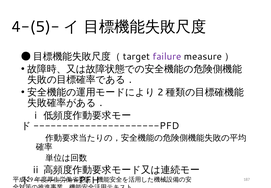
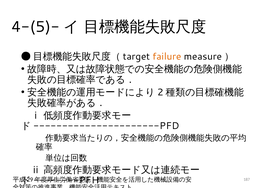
failure colour: purple -> orange (167, 56)
